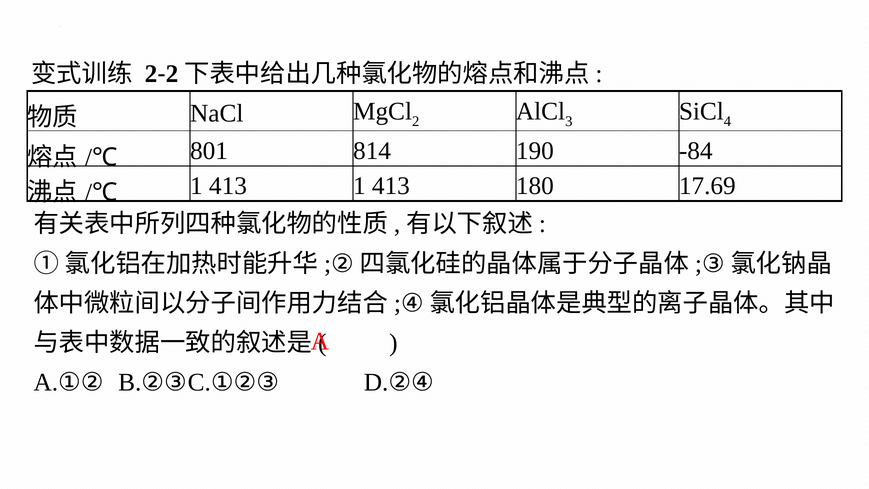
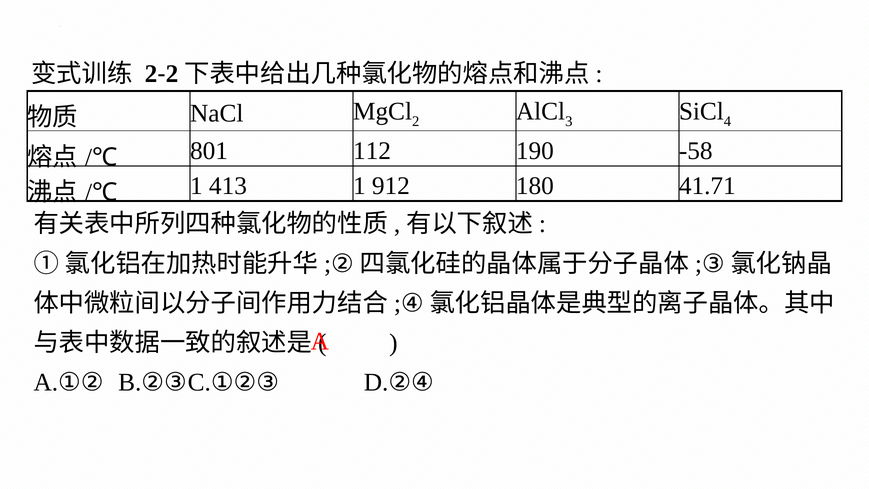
814: 814 -> 112 (372, 151)
-84: -84 -> -58 (696, 151)
413 1 413: 413 -> 912 (391, 186)
17.69: 17.69 -> 41.71 (707, 186)
